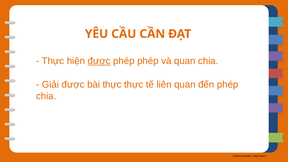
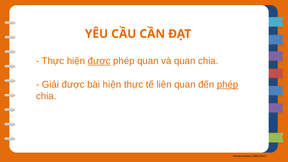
phép phép: phép -> quan (148, 61)
bài thực: thực -> hiện (112, 85)
phép underline: none -> present (228, 85)
